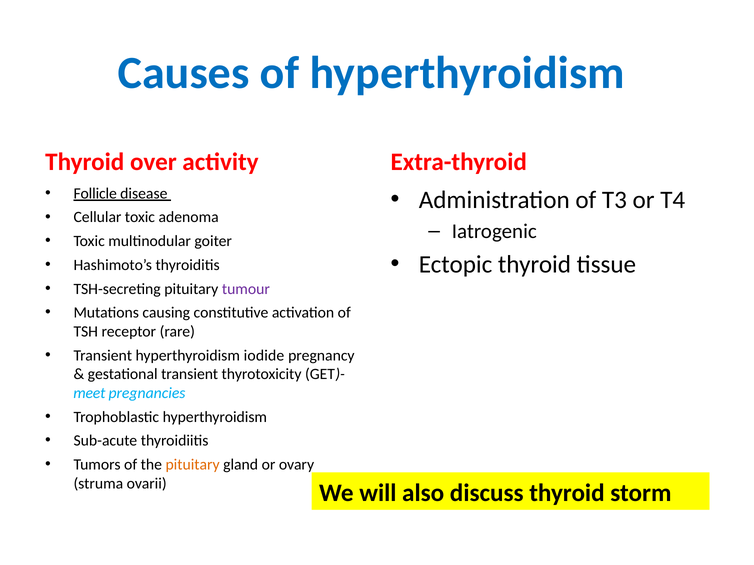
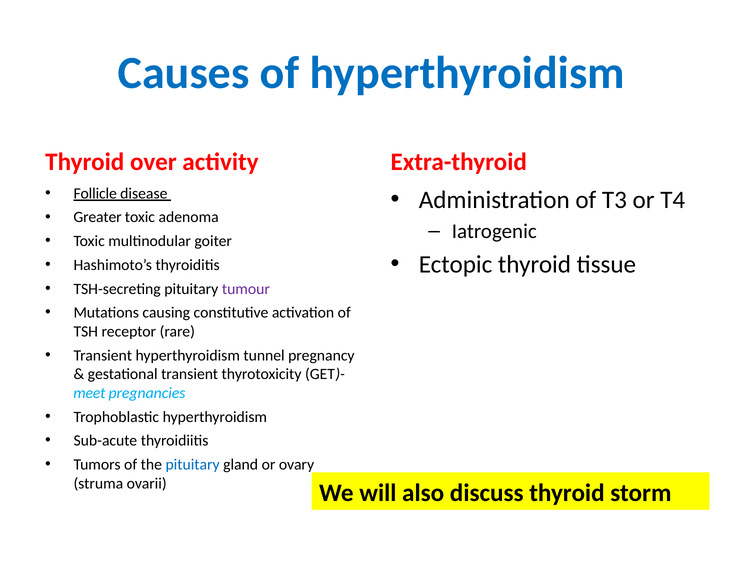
Cellular: Cellular -> Greater (98, 217)
iodide: iodide -> tunnel (264, 356)
pituitary colour: orange -> blue (193, 465)
